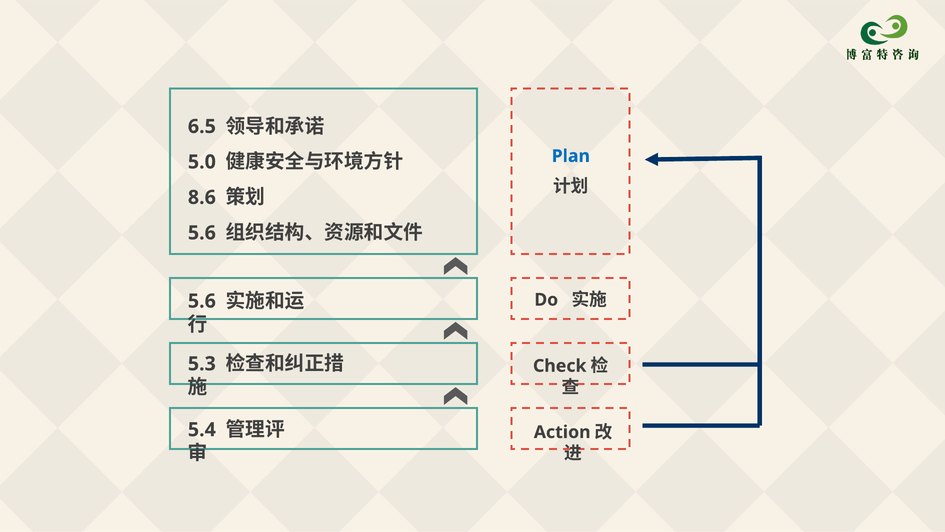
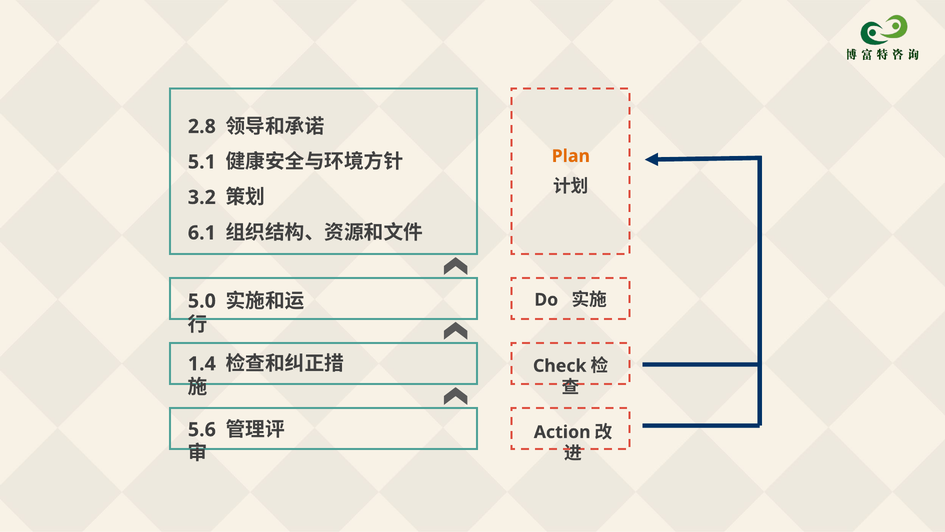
6.5: 6.5 -> 2.8 (202, 126)
Plan colour: blue -> orange (571, 156)
5.0: 5.0 -> 5.1 (202, 162)
8.6: 8.6 -> 3.2 (202, 197)
5.6: 5.6 -> 6.1 (202, 233)
5.6: 5.6 -> 5.0 (202, 301)
5.3: 5.3 -> 1.4 (202, 364)
5.4: 5.4 -> 5.6 (202, 429)
